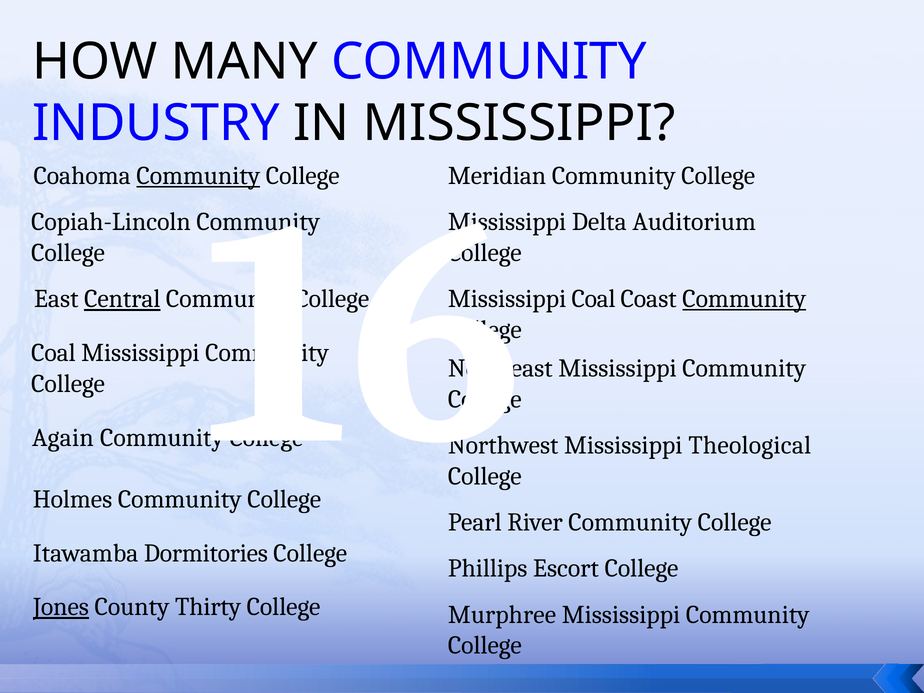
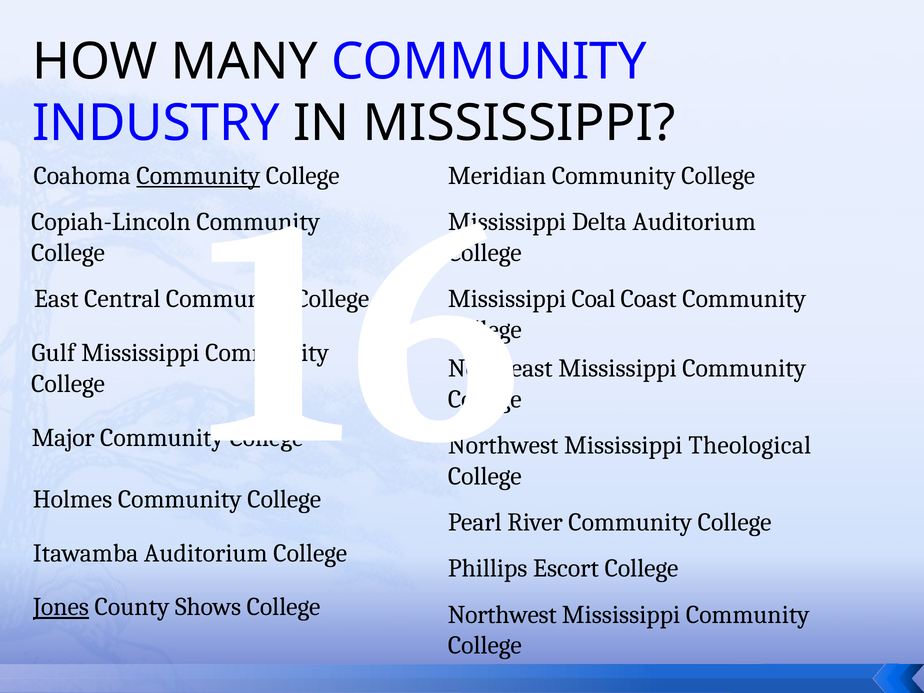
Central underline: present -> none (122, 299)
Community underline: present -> none (744, 299)
Coal: Coal -> Gulf (53, 353)
Again: Again -> Major (63, 438)
Itawamba Dormitories: Dormitories -> Auditorium (206, 553)
Thirty: Thirty -> Shows (208, 607)
Murphree: Murphree -> Northwest (502, 615)
